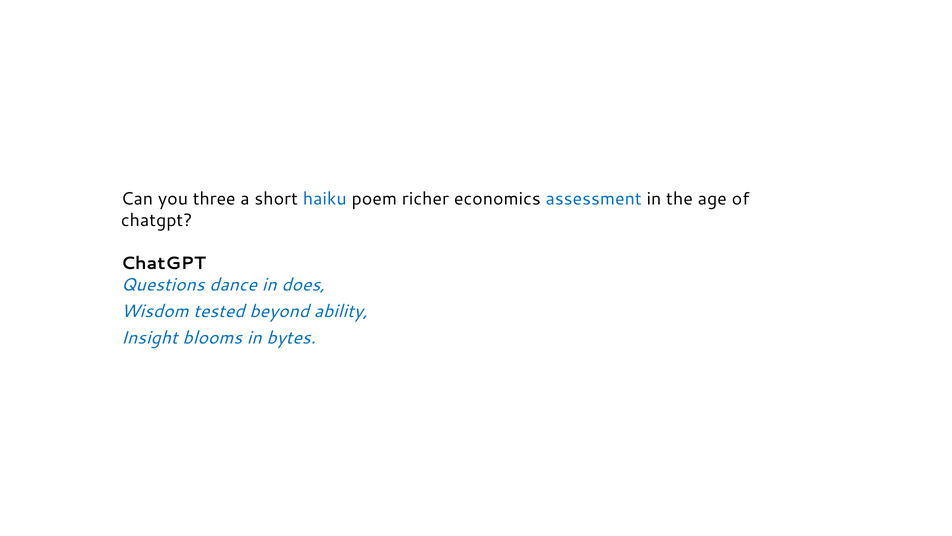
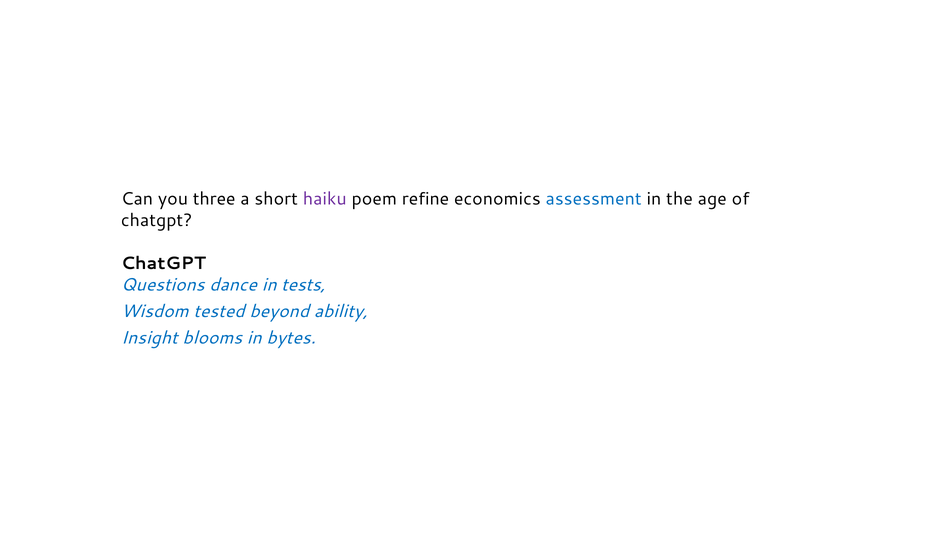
haiku colour: blue -> purple (325, 199)
richer: richer -> refine (426, 199)
does: does -> tests (303, 285)
